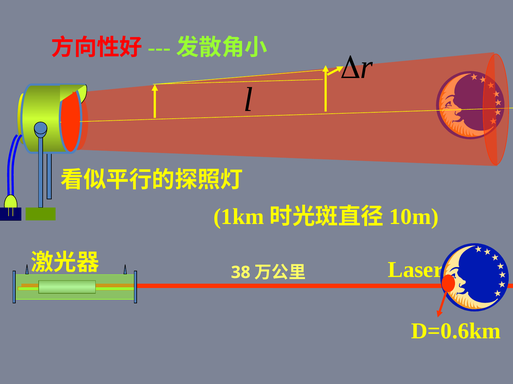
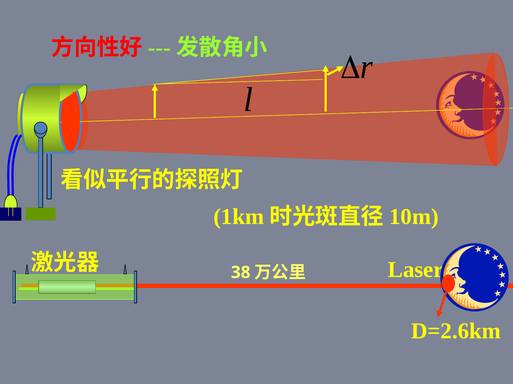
D=0.6km: D=0.6km -> D=2.6km (456, 332)
